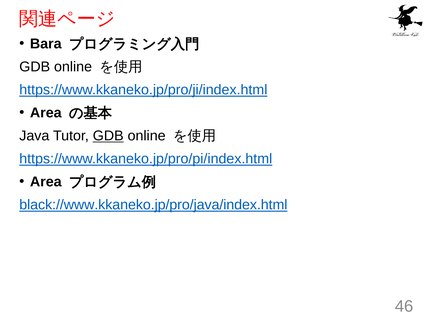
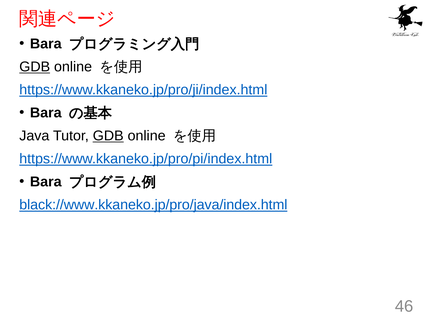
GDB underline: none -> present (35, 67)
Area: Area -> Bara (46, 113)
Area: Area -> Bara (46, 182)
